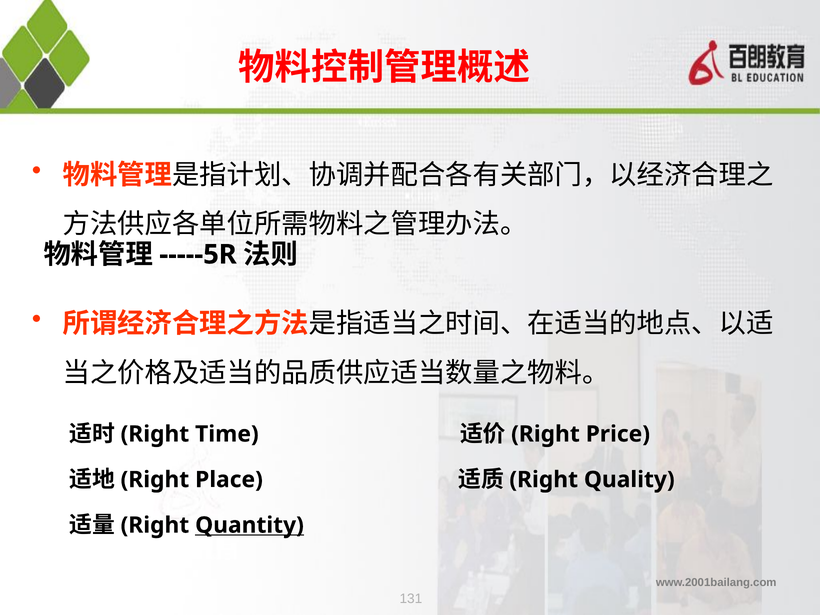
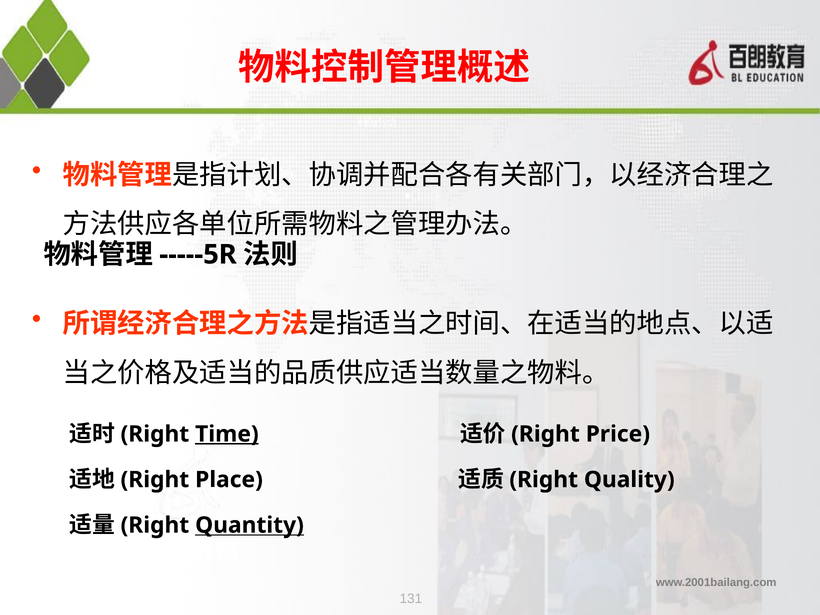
Time underline: none -> present (227, 434)
